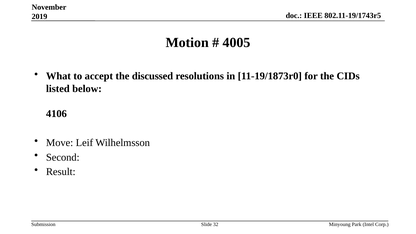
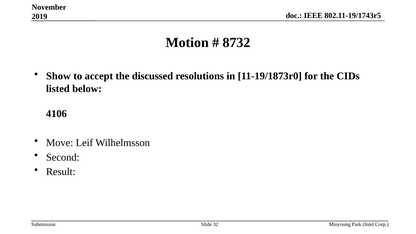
4005: 4005 -> 8732 (236, 43)
What: What -> Show (58, 76)
